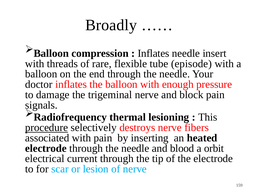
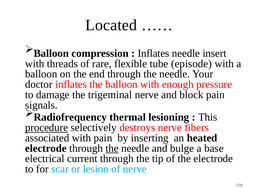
Broadly: Broadly -> Located (111, 25)
the underline: none -> present (112, 148)
blood: blood -> bulge (182, 148)
orbit: orbit -> base (214, 148)
